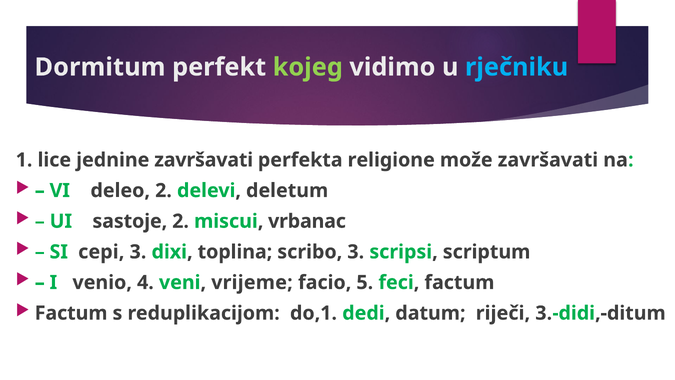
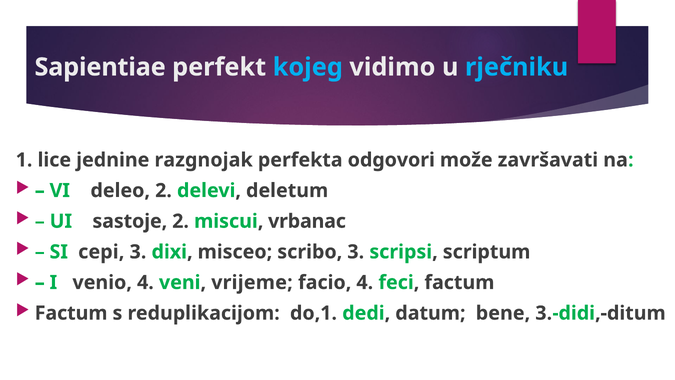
Dormitum: Dormitum -> Sapientiae (100, 67)
kojeg colour: light green -> light blue (308, 67)
jednine završavati: završavati -> razgnojak (204, 160)
religione: religione -> odgovori (391, 160)
toplina: toplina -> misceo (235, 252)
facio 5: 5 -> 4 (365, 282)
riječi: riječi -> bene (503, 313)
